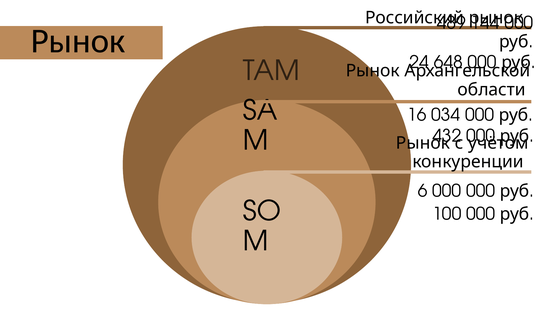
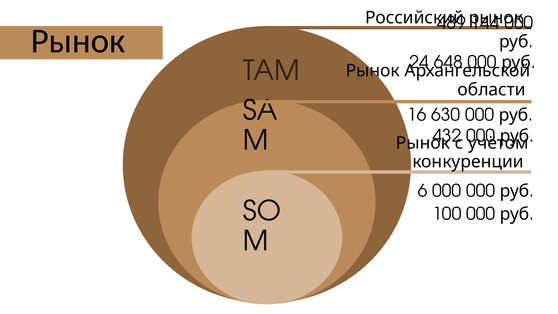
034: 034 -> 630 (446, 115)
